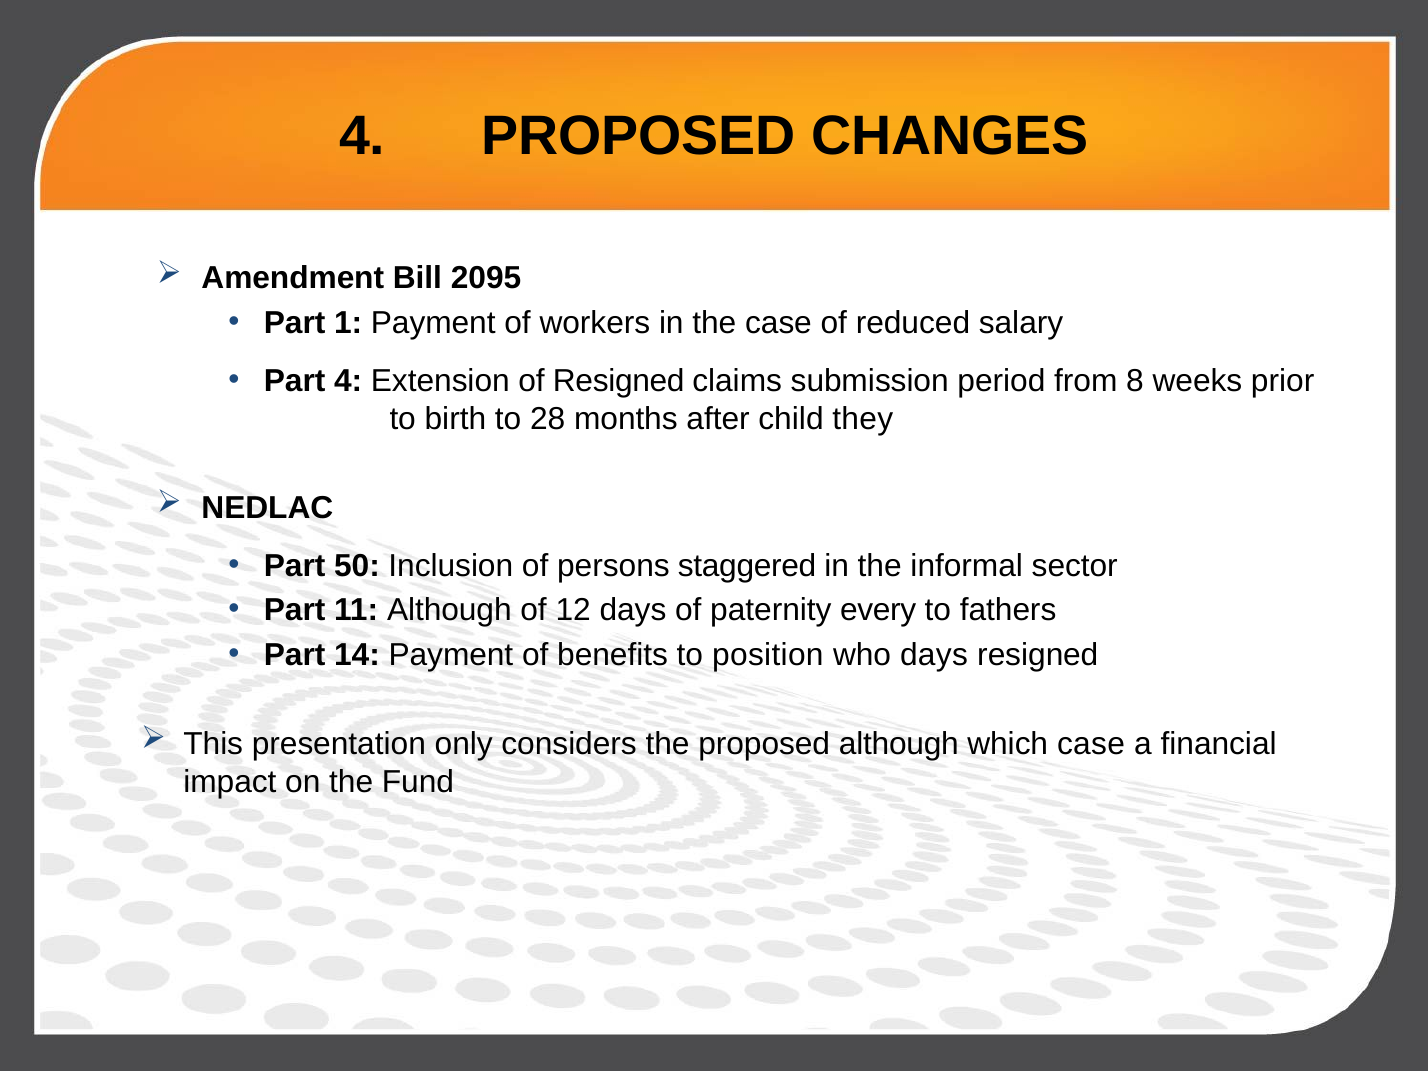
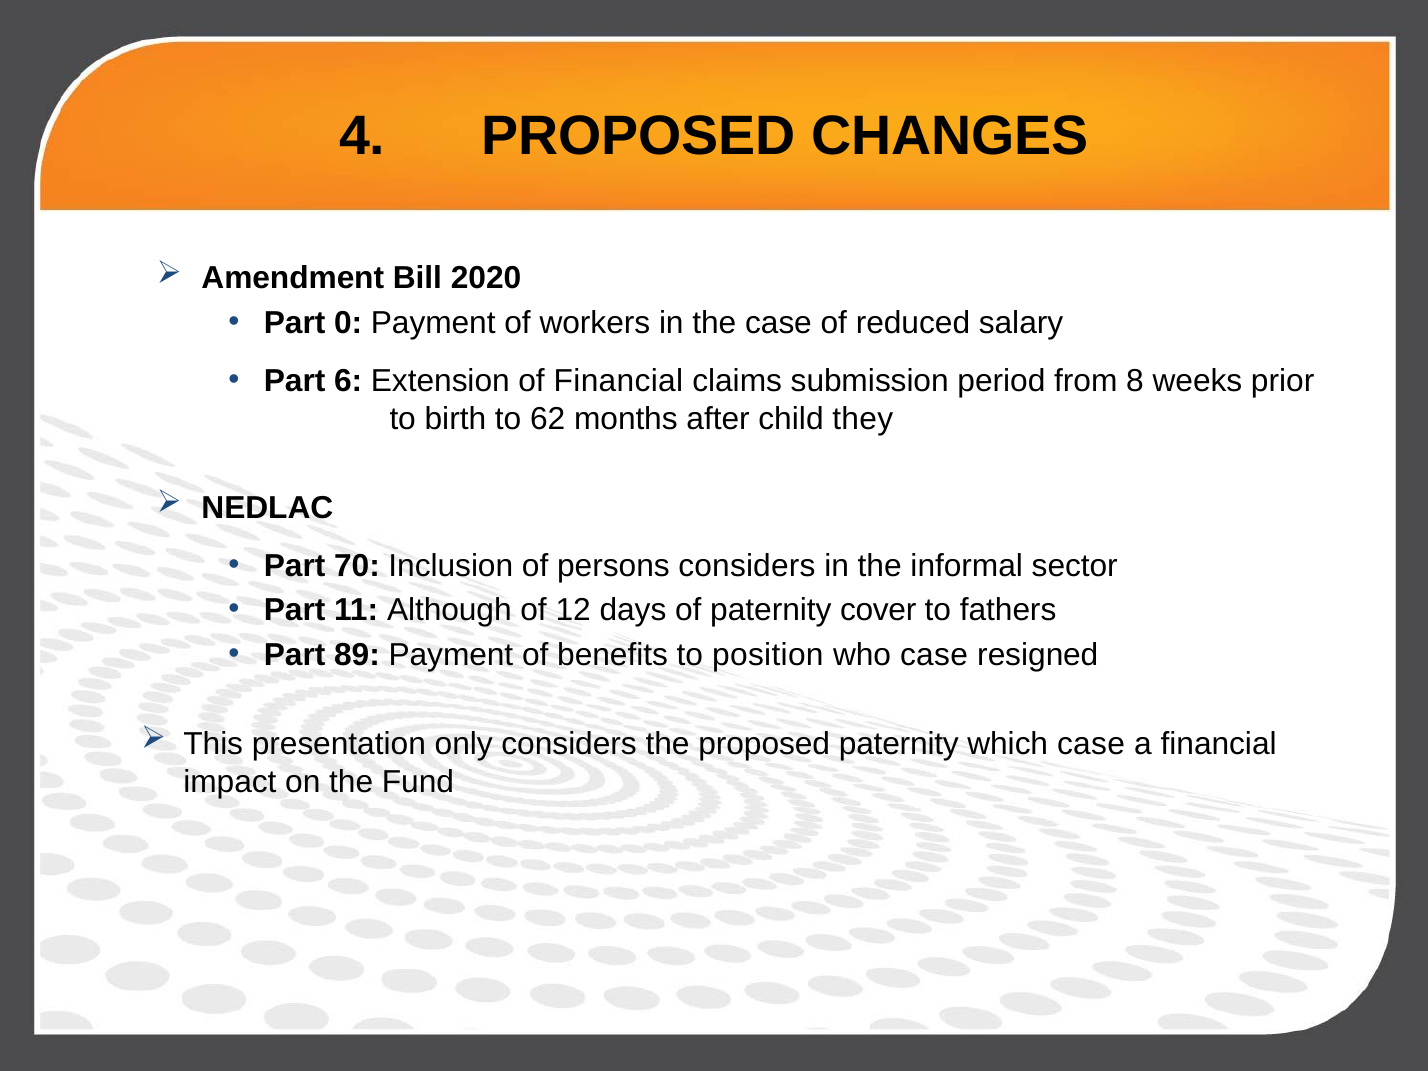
2095: 2095 -> 2020 (486, 278)
1: 1 -> 0 (348, 323)
Part 4: 4 -> 6 (348, 381)
of Resigned: Resigned -> Financial (618, 381)
28: 28 -> 62 (548, 419)
50: 50 -> 70 (357, 566)
persons staggered: staggered -> considers (747, 566)
every: every -> cover (878, 610)
14: 14 -> 89 (357, 655)
who days: days -> case (934, 655)
proposed although: although -> paternity (899, 744)
